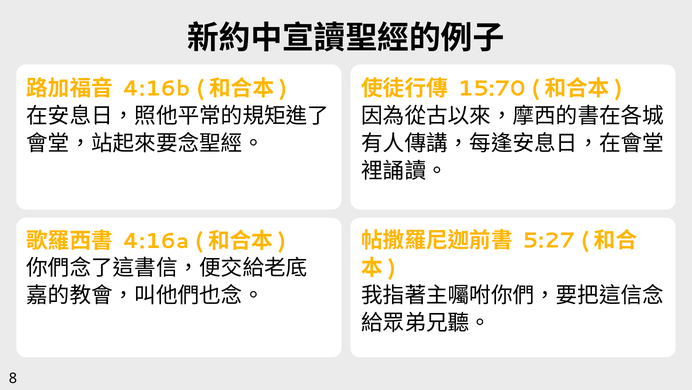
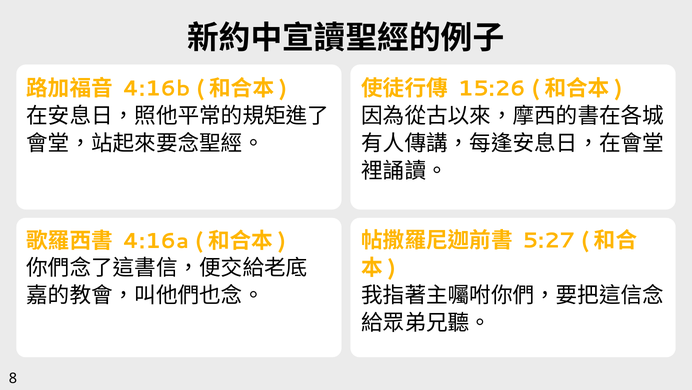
15:70: 15:70 -> 15:26 (492, 89)
